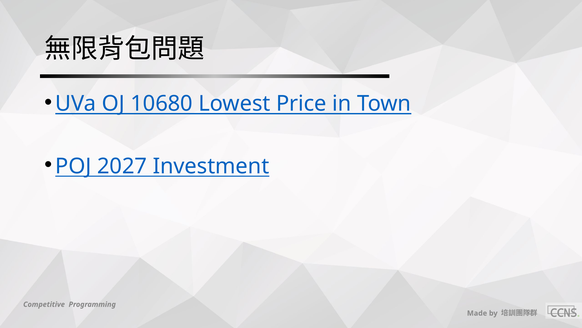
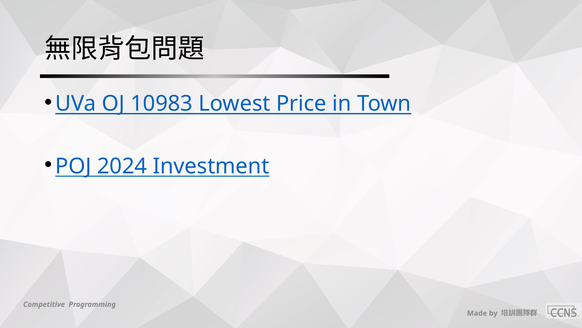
10680: 10680 -> 10983 (162, 104)
2027: 2027 -> 2024 (122, 166)
